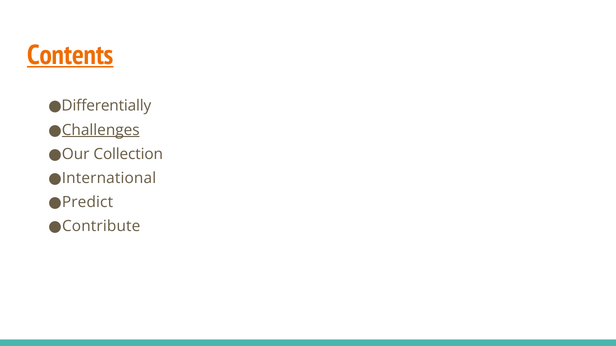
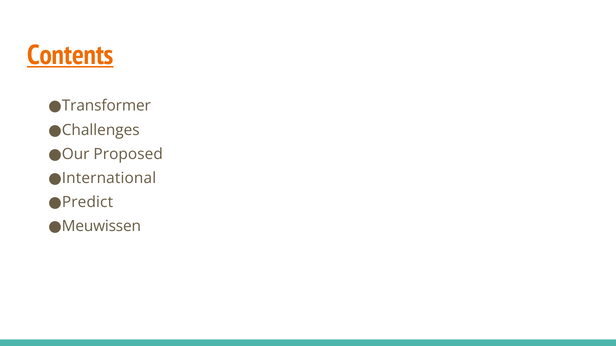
Differentially: Differentially -> Transformer (106, 106)
Challenges underline: present -> none (101, 130)
Collection: Collection -> Proposed (128, 154)
Contribute: Contribute -> Meuwissen (101, 227)
